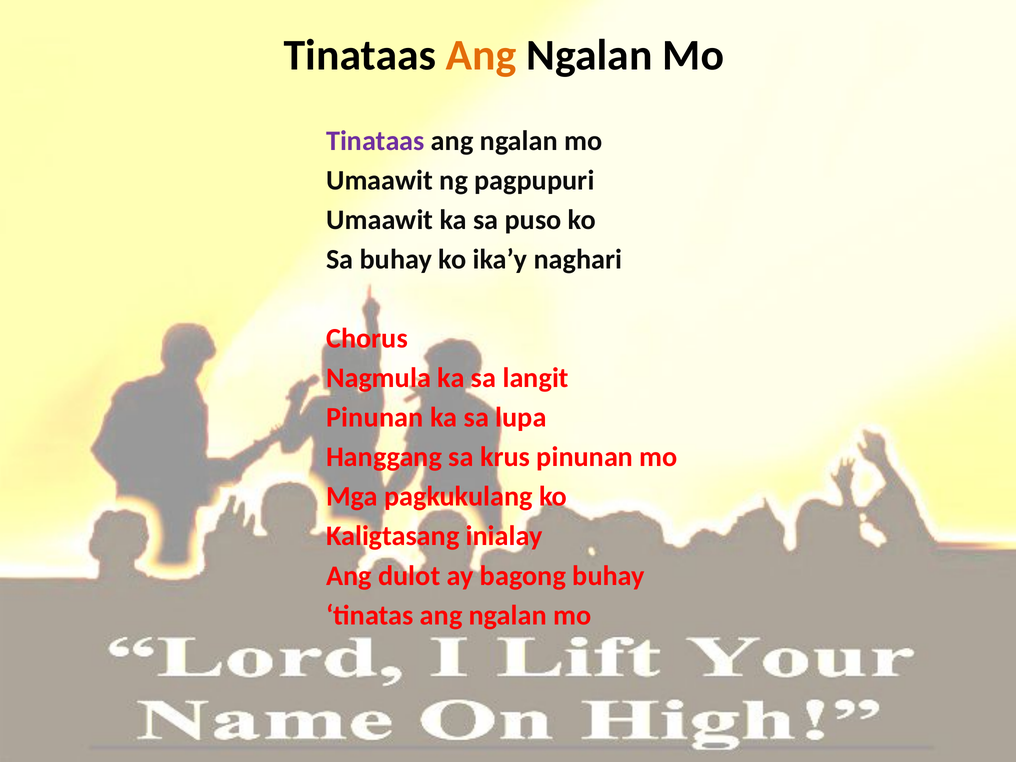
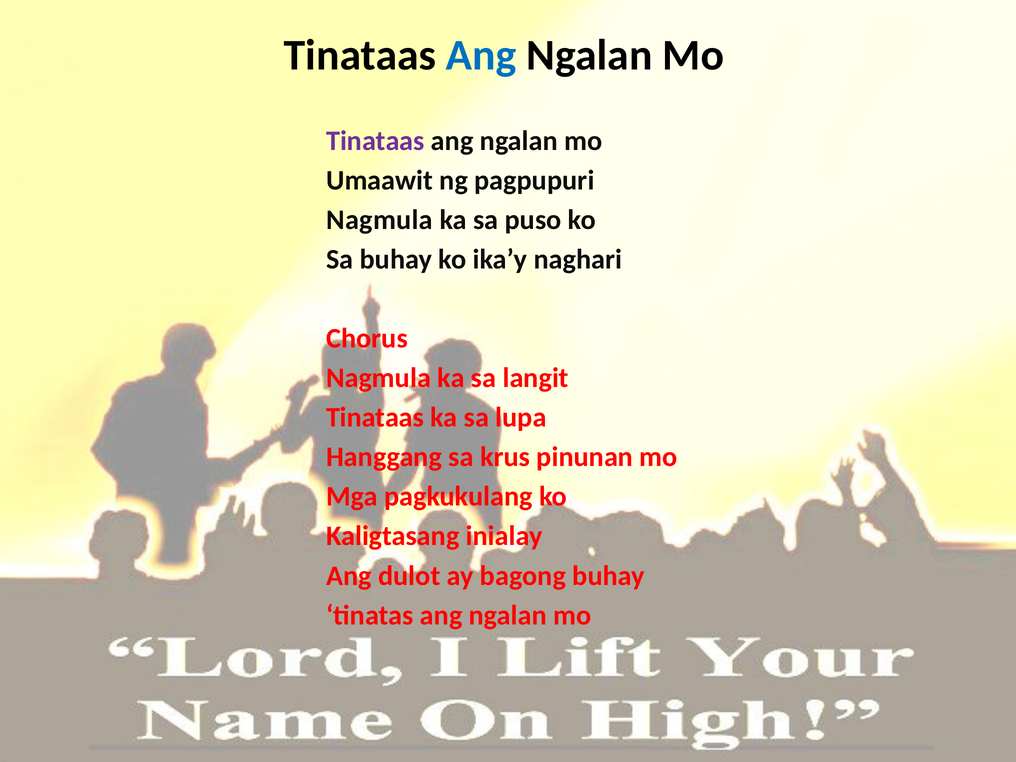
Ang colour: orange -> blue (481, 55)
Umaawit: Umaawit -> Nagmula (380, 220)
Pinunan: Pinunan -> Tinataas (375, 418)
